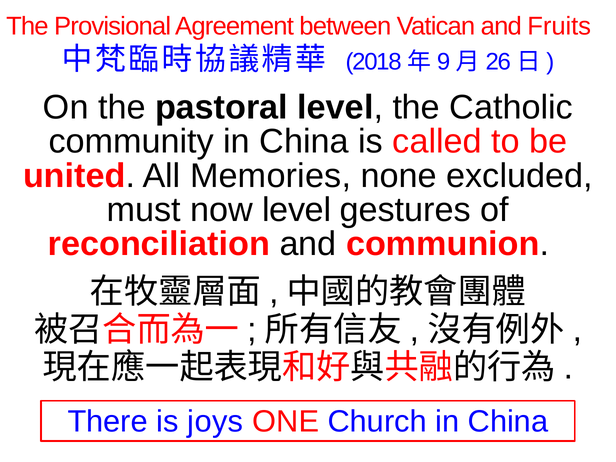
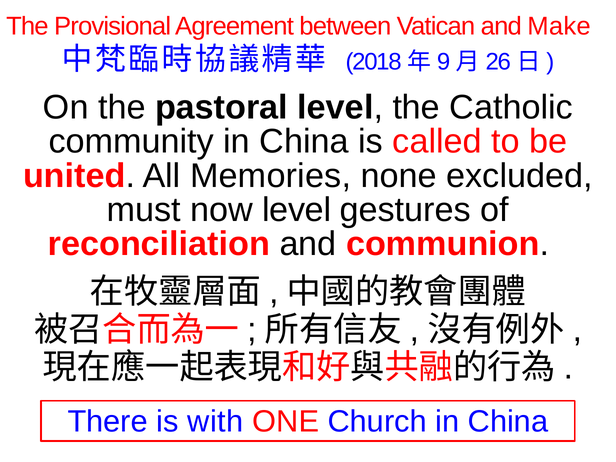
Fruits: Fruits -> Make (559, 26)
joys: joys -> with (215, 422)
